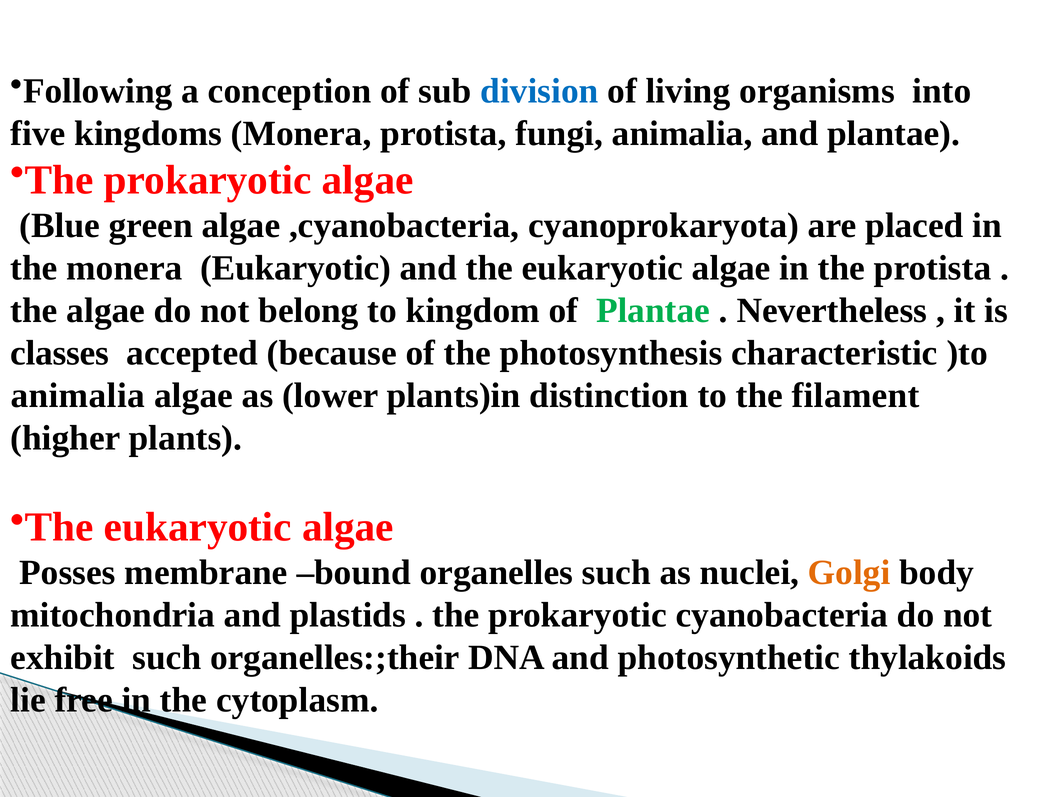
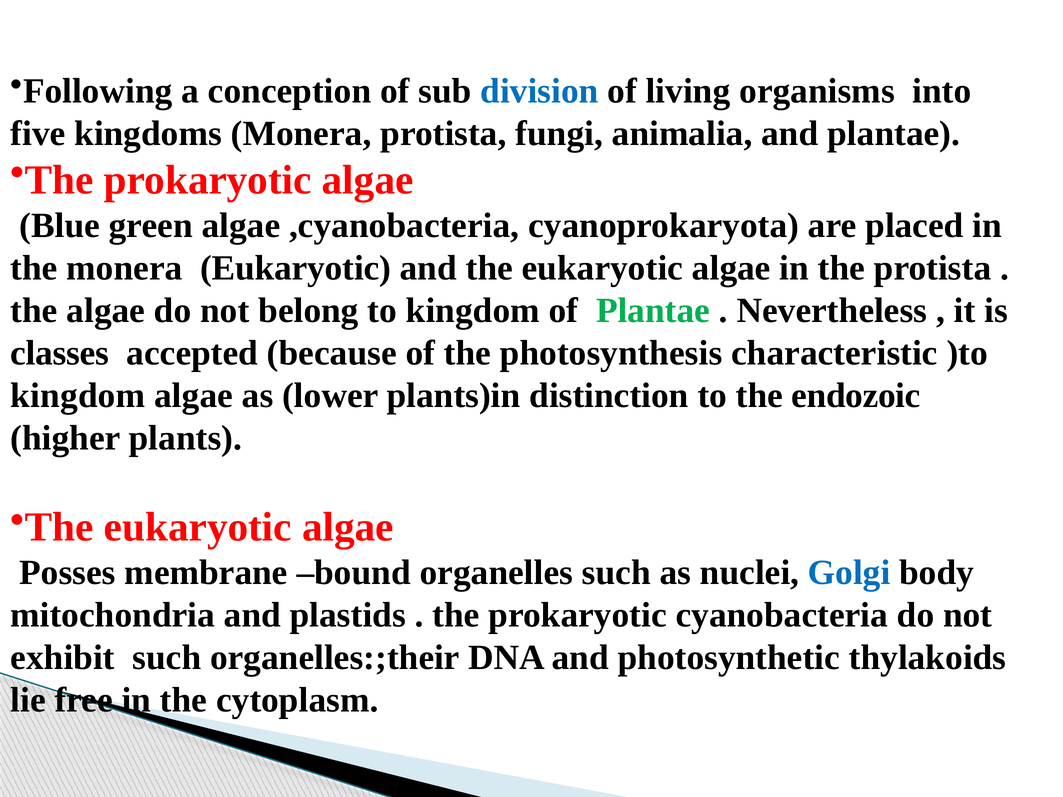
animalia: animalia -> kingdom (78, 396)
filament: filament -> endozoic (856, 396)
Golgi colour: orange -> blue (849, 573)
